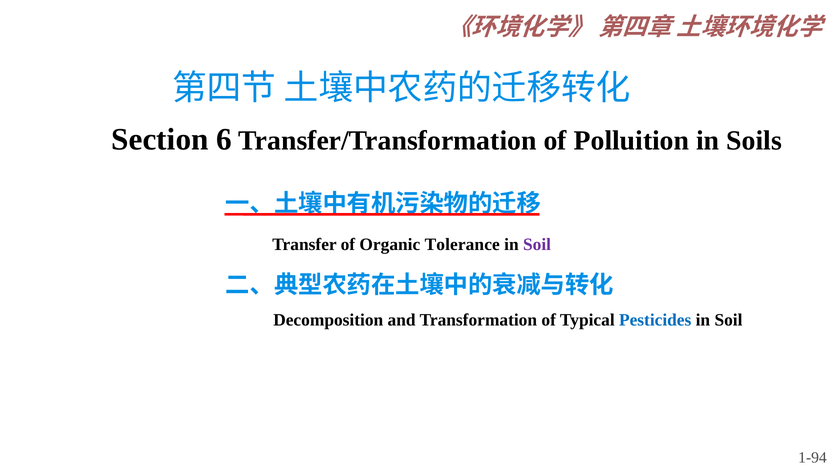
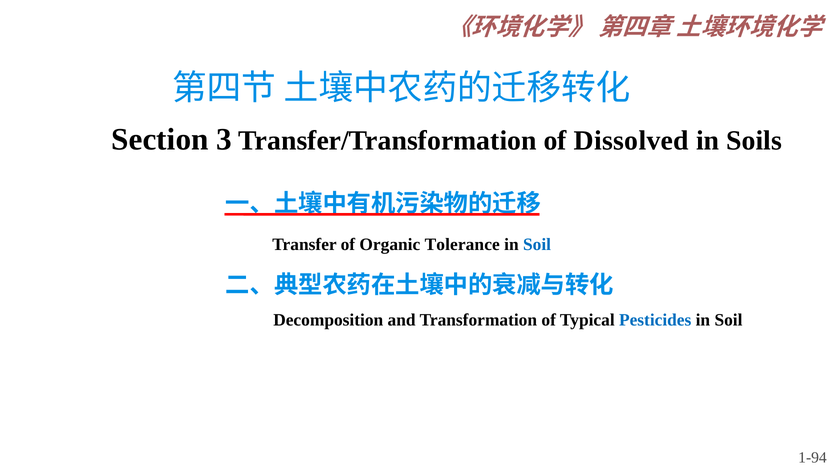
6: 6 -> 3 (224, 140)
Polluition: Polluition -> Dissolved (631, 141)
Soil colour: purple -> blue (537, 245)
